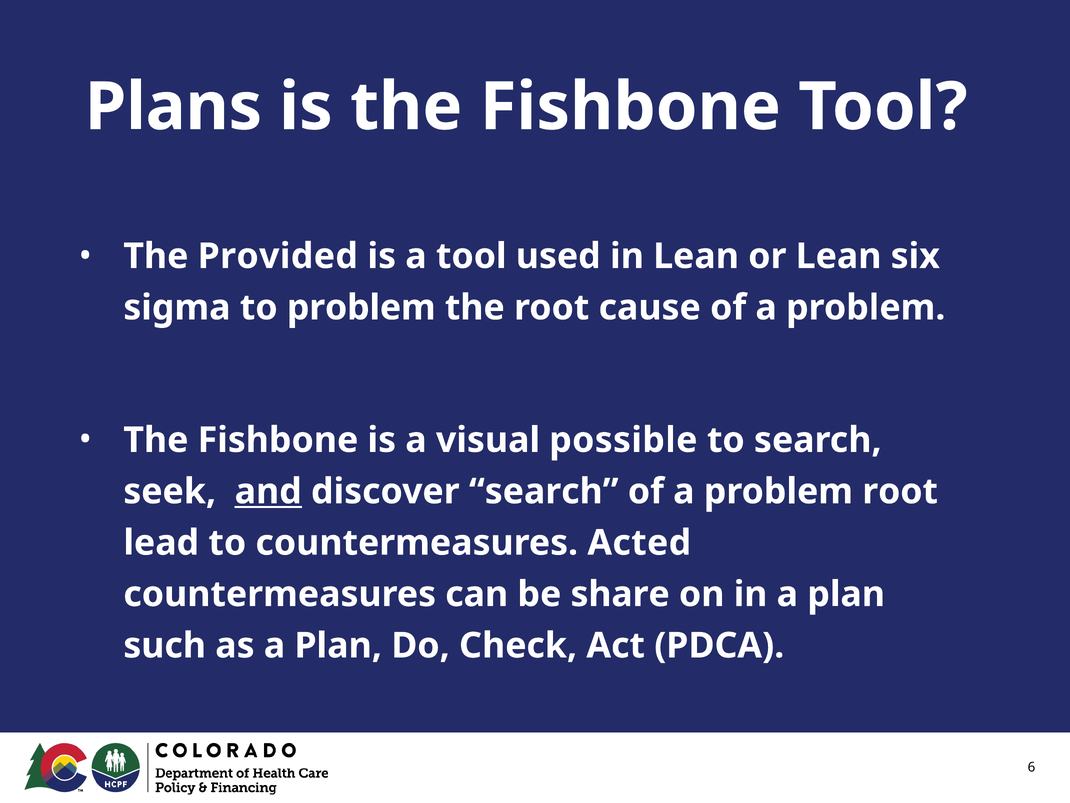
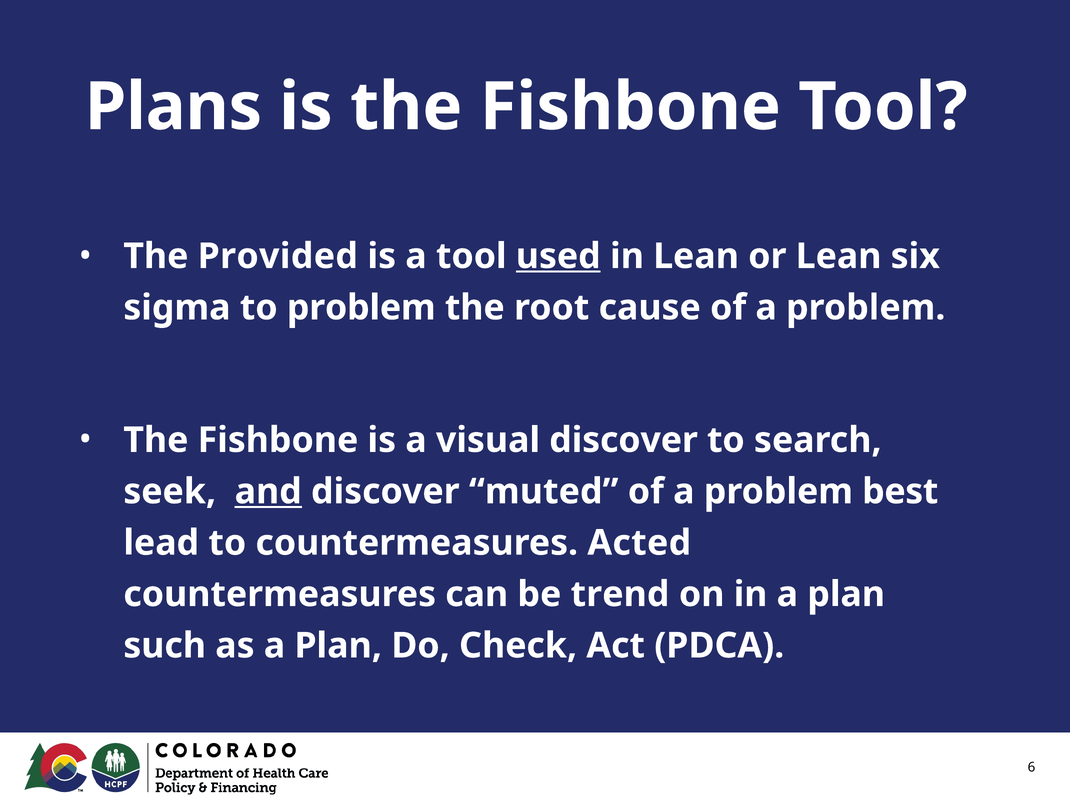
used underline: none -> present (558, 256)
visual possible: possible -> discover (624, 440)
discover search: search -> muted (544, 491)
problem root: root -> best (900, 491)
share: share -> trend (620, 594)
